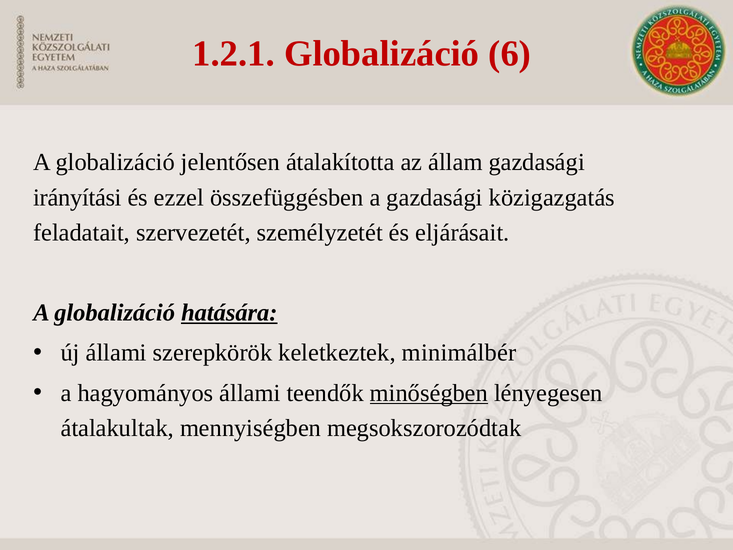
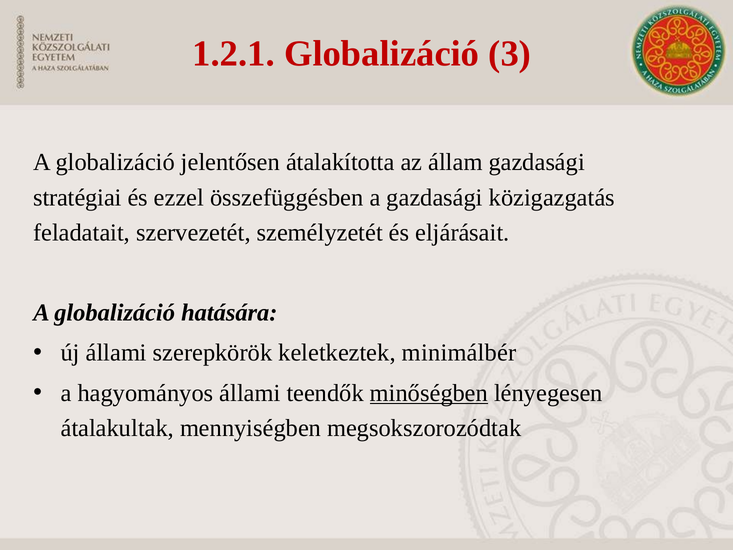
6: 6 -> 3 (510, 53)
irányítási: irányítási -> stratégiai (77, 197)
hatására underline: present -> none (229, 313)
